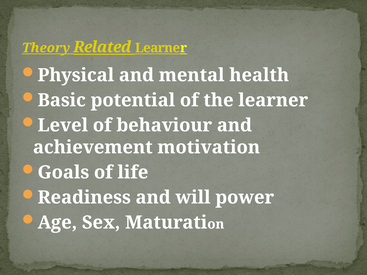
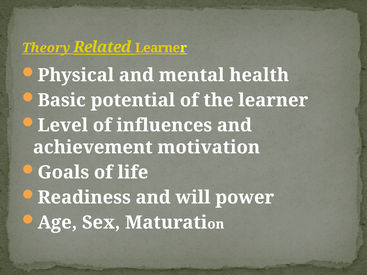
behaviour: behaviour -> influences (164, 125)
